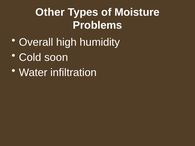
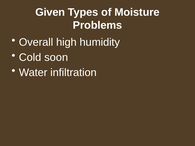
Other: Other -> Given (50, 12)
